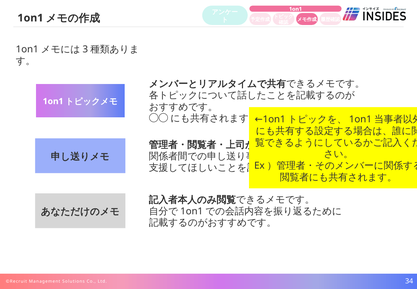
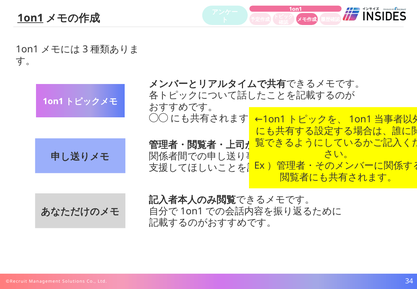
1on1 underline: none -> present (30, 18)
